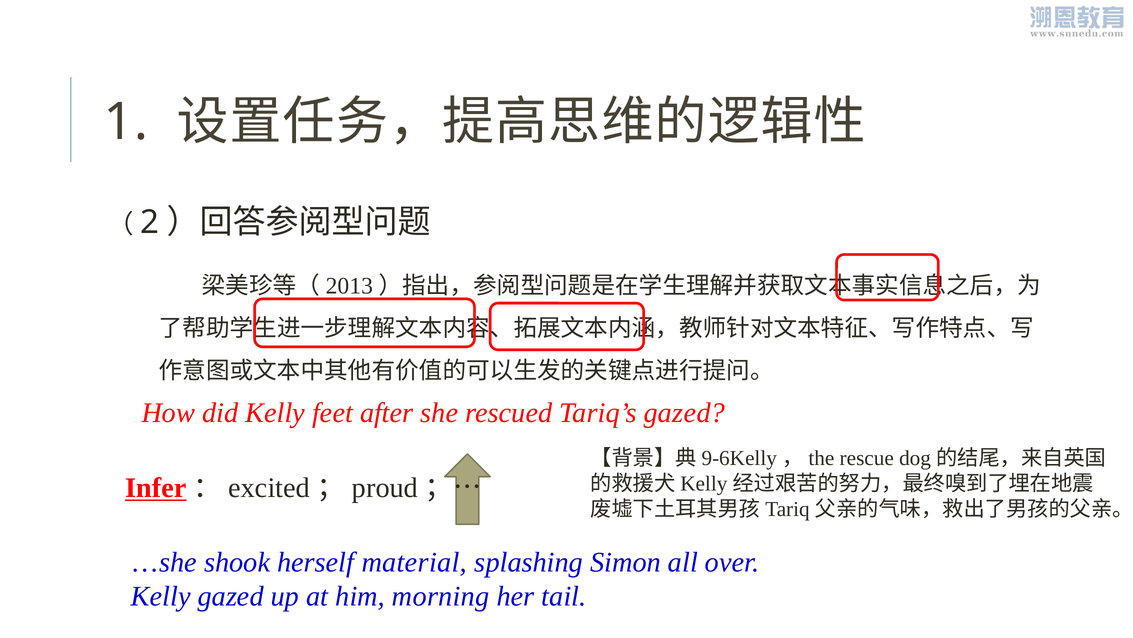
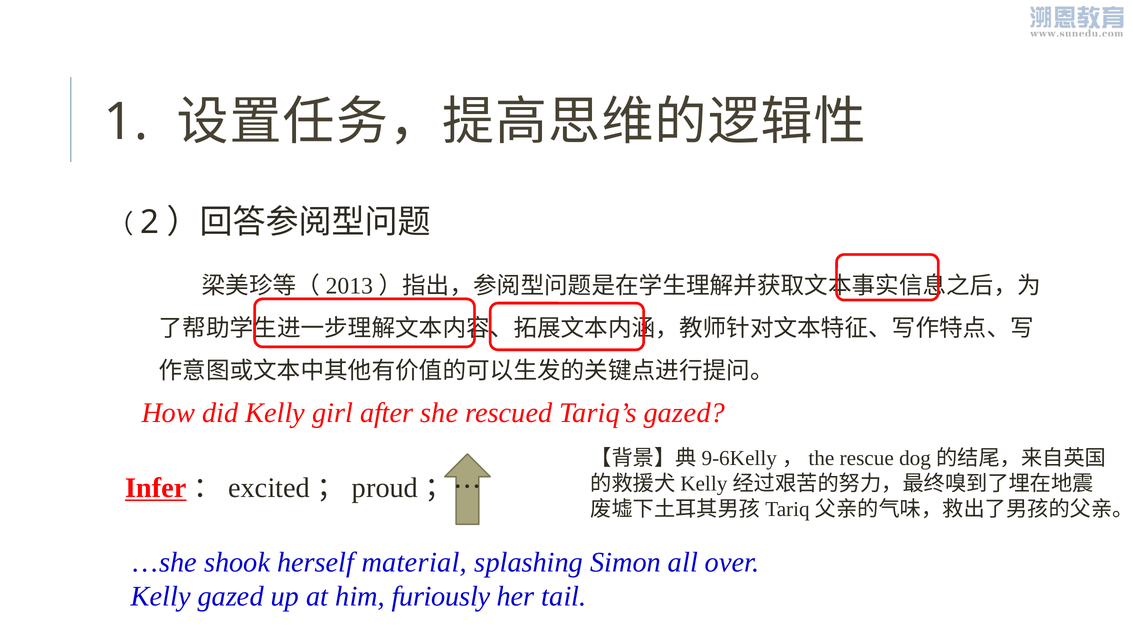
feet: feet -> girl (333, 412)
morning: morning -> furiously (441, 596)
